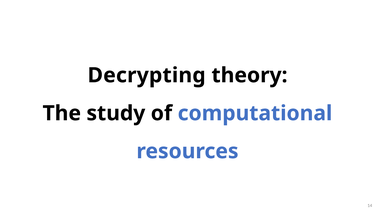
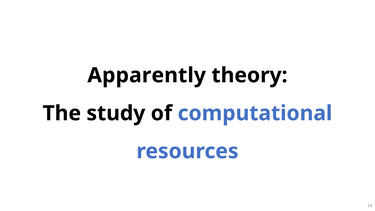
Decrypting: Decrypting -> Apparently (147, 75)
